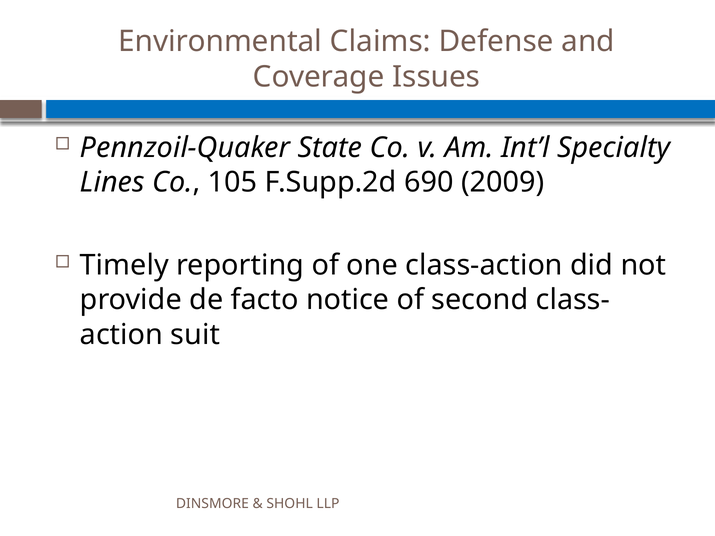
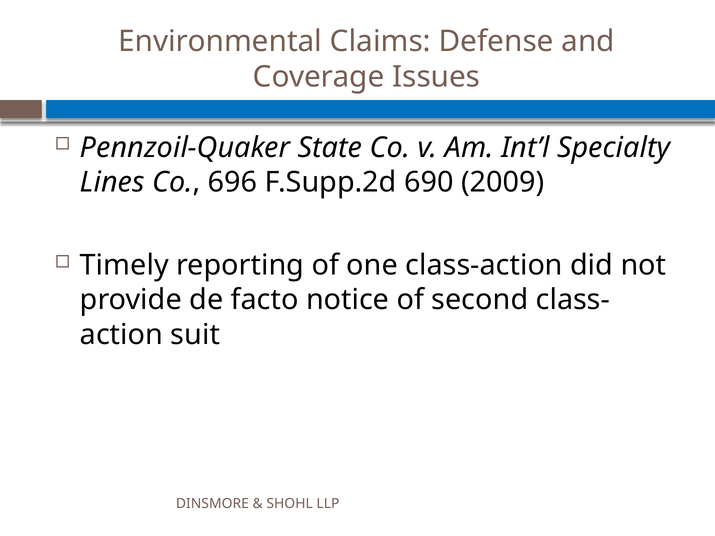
105: 105 -> 696 (233, 183)
